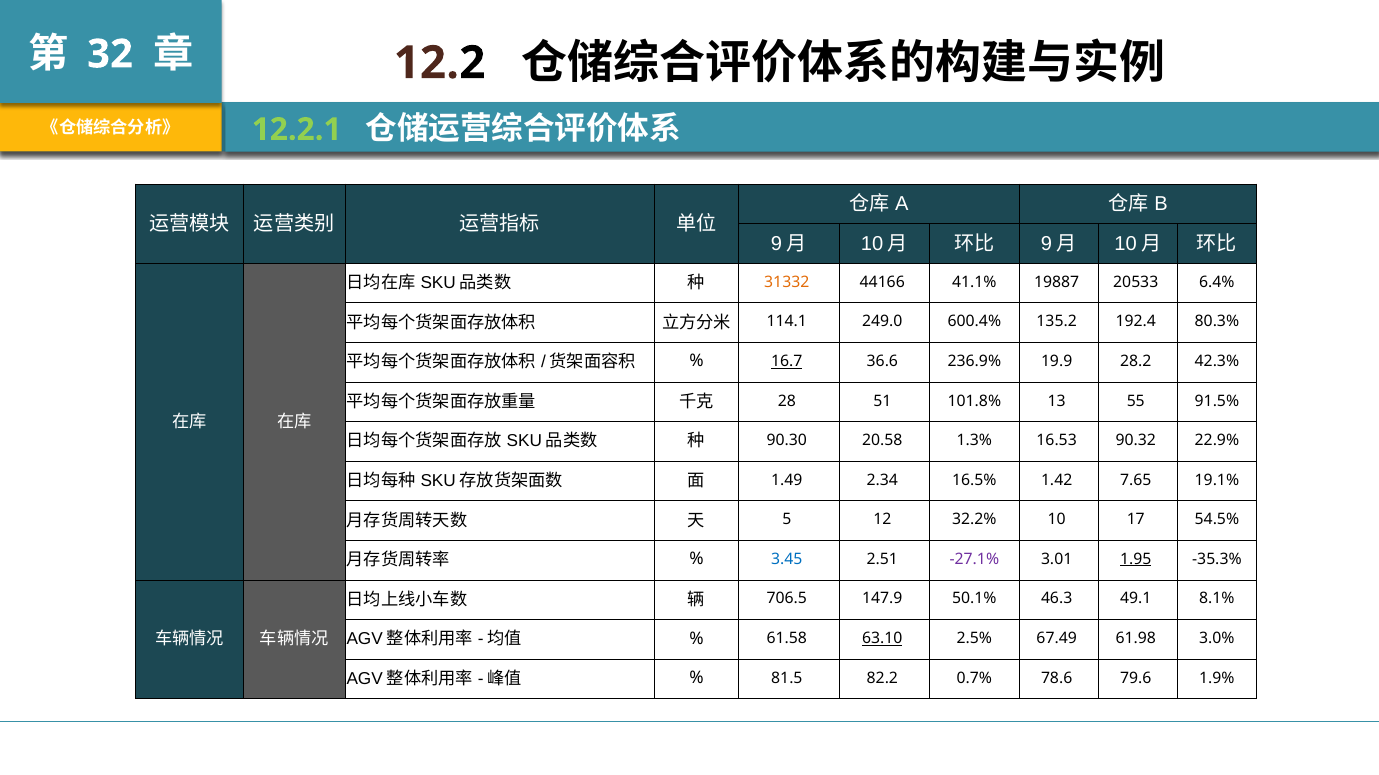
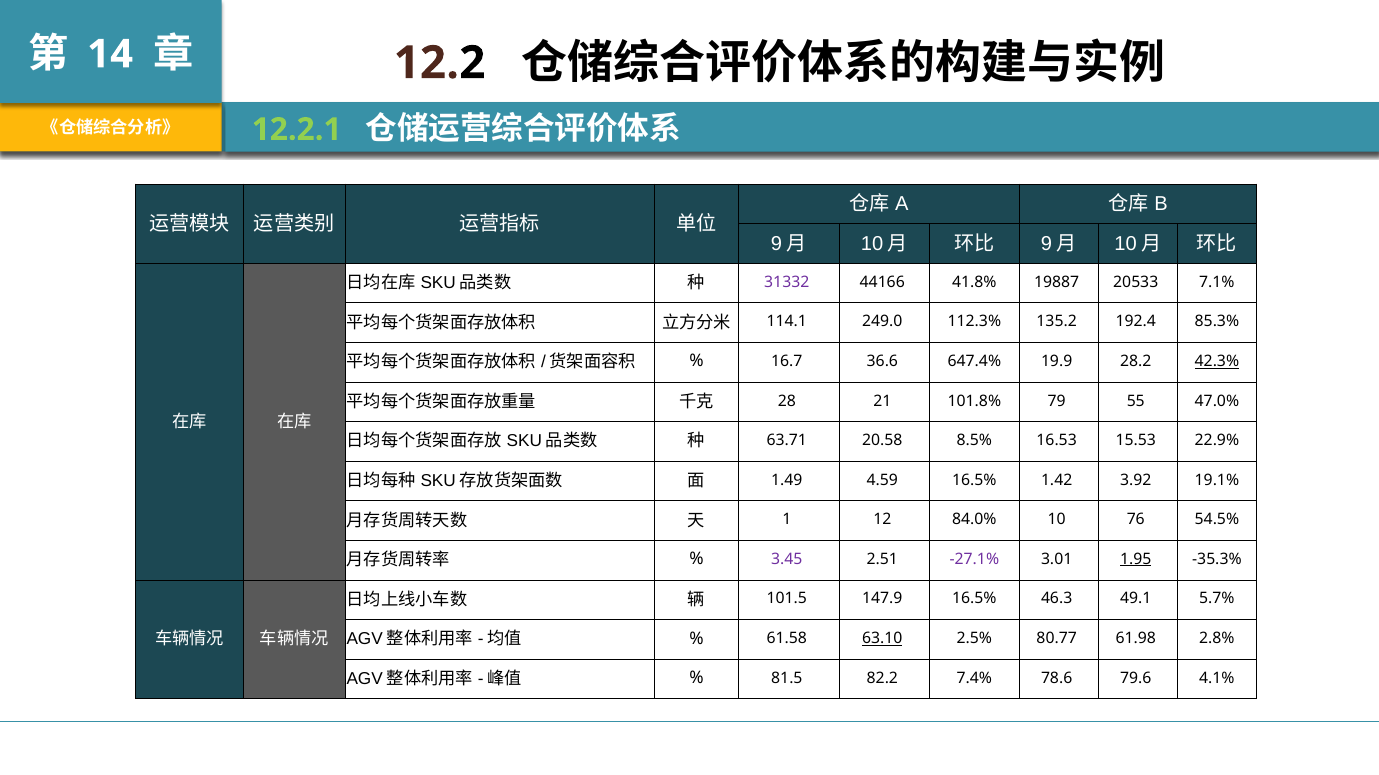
32: 32 -> 14 (110, 54)
31332 colour: orange -> purple (787, 282)
41.1%: 41.1% -> 41.8% (974, 282)
6.4%: 6.4% -> 7.1% (1217, 282)
600.4%: 600.4% -> 112.3% (974, 322)
80.3%: 80.3% -> 85.3% (1217, 322)
16.7 underline: present -> none (787, 362)
236.9%: 236.9% -> 647.4% (974, 362)
42.3% underline: none -> present (1217, 362)
51: 51 -> 21 (882, 401)
13: 13 -> 79 (1057, 401)
91.5%: 91.5% -> 47.0% (1217, 401)
90.30: 90.30 -> 63.71 (787, 441)
1.3%: 1.3% -> 8.5% (974, 441)
90.32: 90.32 -> 15.53 (1136, 441)
2.34: 2.34 -> 4.59 (882, 480)
7.65: 7.65 -> 3.92 (1136, 480)
5: 5 -> 1 (787, 520)
32.2%: 32.2% -> 84.0% (974, 520)
17: 17 -> 76 (1136, 520)
3.45 colour: blue -> purple (787, 560)
706.5: 706.5 -> 101.5 (787, 599)
147.9 50.1%: 50.1% -> 16.5% (974, 599)
8.1%: 8.1% -> 5.7% (1217, 599)
67.49: 67.49 -> 80.77 (1057, 639)
3.0%: 3.0% -> 2.8% (1217, 639)
0.7%: 0.7% -> 7.4% (974, 678)
1.9%: 1.9% -> 4.1% (1217, 678)
